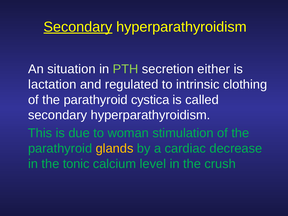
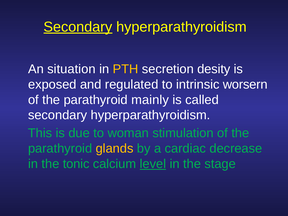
PTH colour: light green -> yellow (126, 69)
either: either -> desity (214, 69)
lactation: lactation -> exposed (52, 84)
clothing: clothing -> worsern (245, 84)
cystica: cystica -> mainly (150, 100)
level underline: none -> present (153, 164)
crush: crush -> stage (220, 164)
